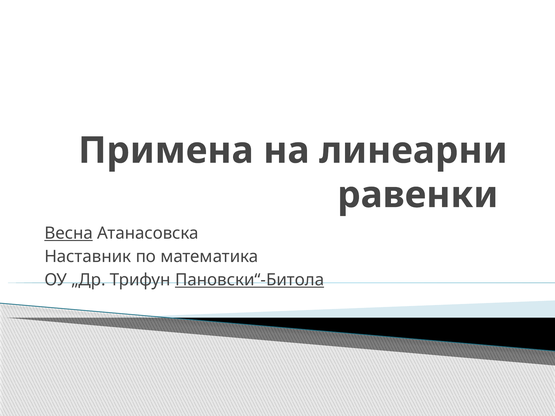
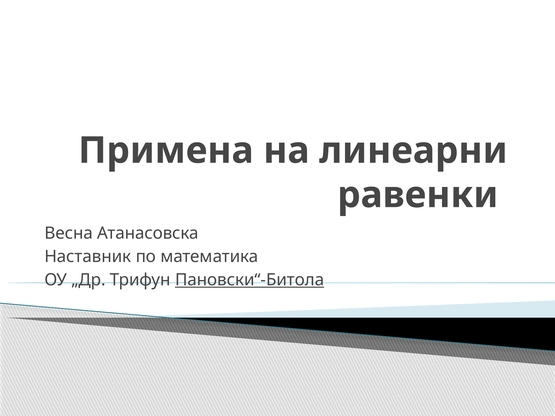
Весна underline: present -> none (69, 233)
